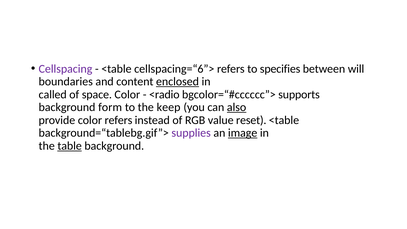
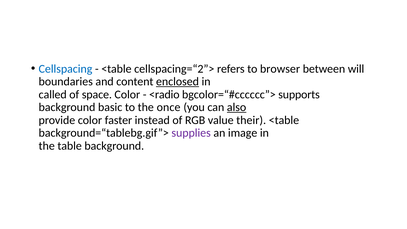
Cellspacing colour: purple -> blue (66, 69)
cellspacing=“6”>: cellspacing=“6”> -> cellspacing=“2”> (174, 69)
specifies: specifies -> browser (280, 69)
form: form -> basic (110, 107)
keep: keep -> once (169, 107)
color refers: refers -> faster (118, 120)
reset: reset -> their (251, 120)
image underline: present -> none (243, 133)
table underline: present -> none (70, 146)
